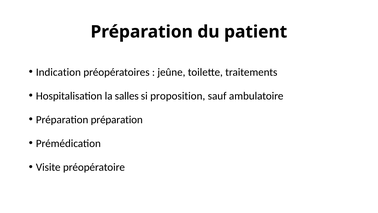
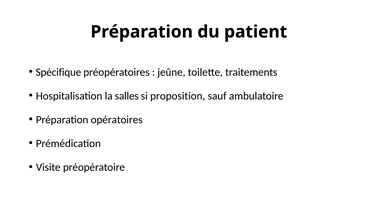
Indication: Indication -> Spécifique (58, 72)
Préparation préparation: préparation -> opératoires (117, 119)
